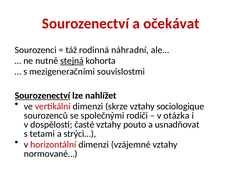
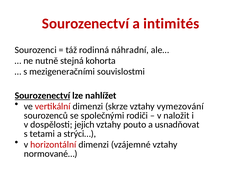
očekávat: očekávat -> intimités (171, 24)
stejná underline: present -> none (72, 61)
sociologique: sociologique -> vymezování (180, 107)
otázka: otázka -> naložit (176, 116)
časté: časté -> jejich (84, 125)
